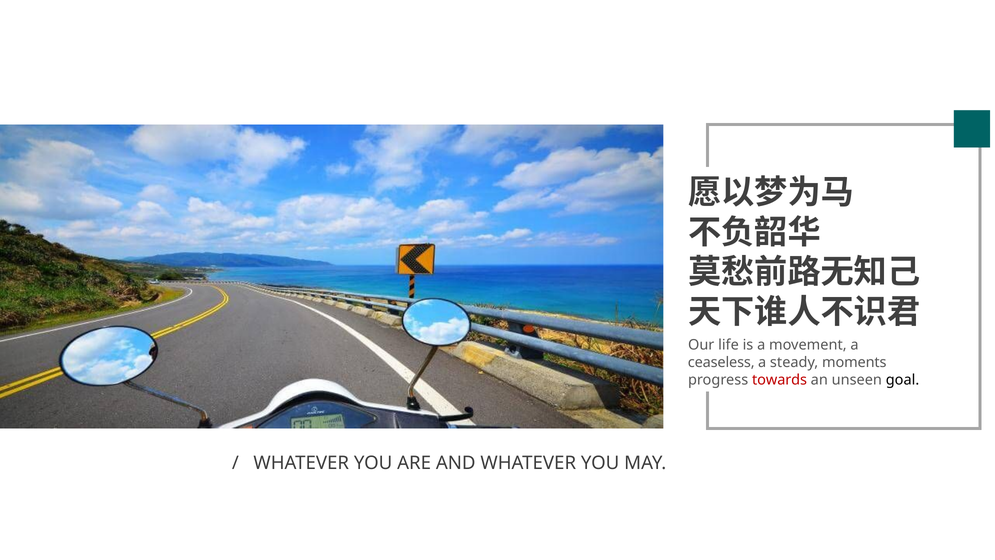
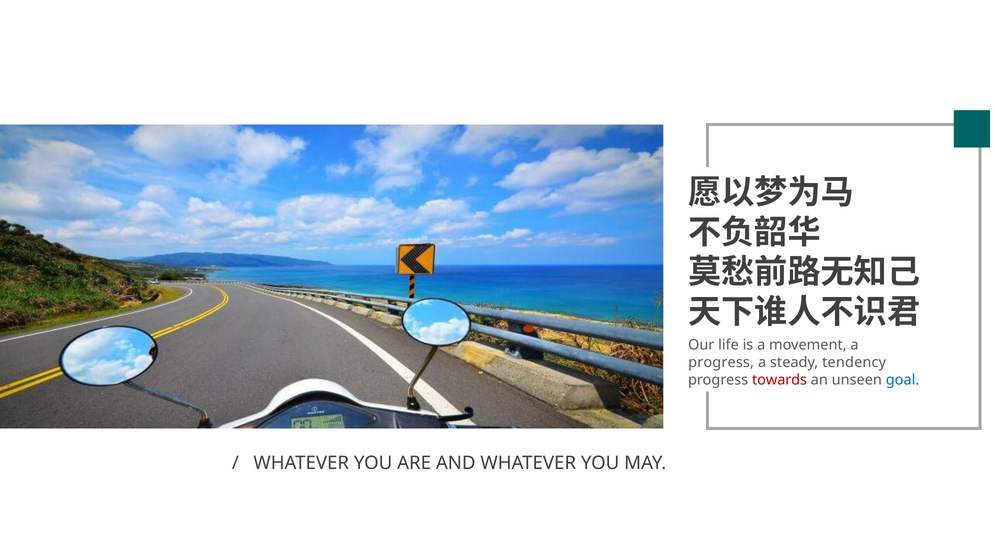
ceaseless: ceaseless -> progress (721, 362)
moments: moments -> tendency (854, 362)
goal colour: black -> blue (903, 380)
